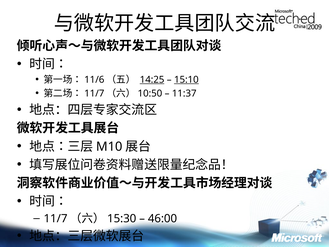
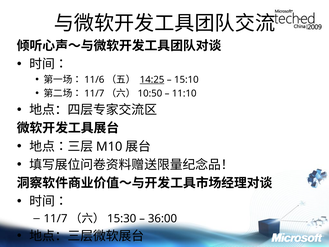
15:10 underline: present -> none (186, 80)
11:37: 11:37 -> 11:10 (184, 93)
46:00: 46:00 -> 36:00 (162, 218)
